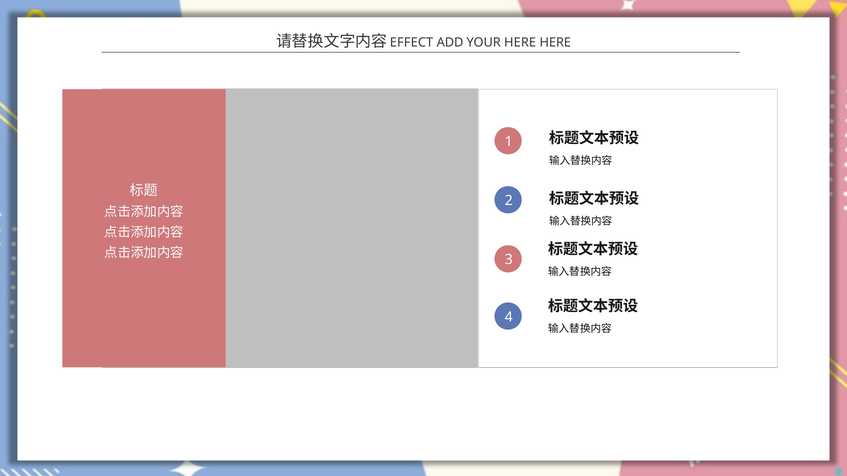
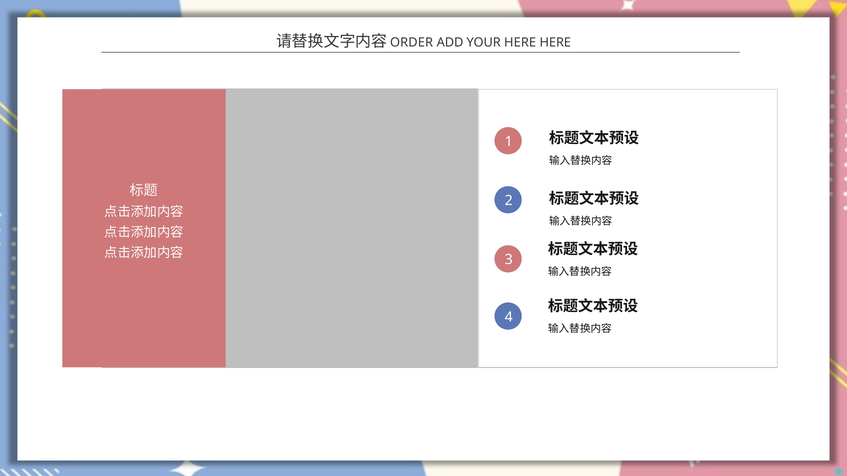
EFFECT: EFFECT -> ORDER (412, 43)
